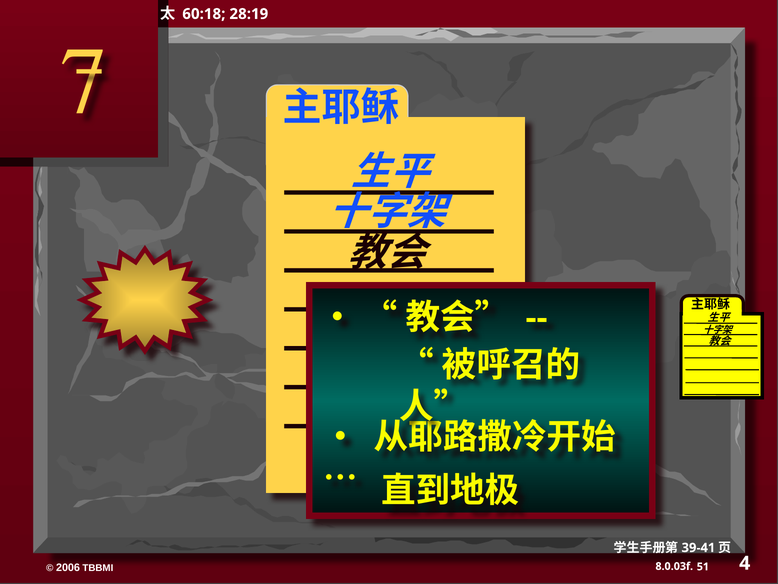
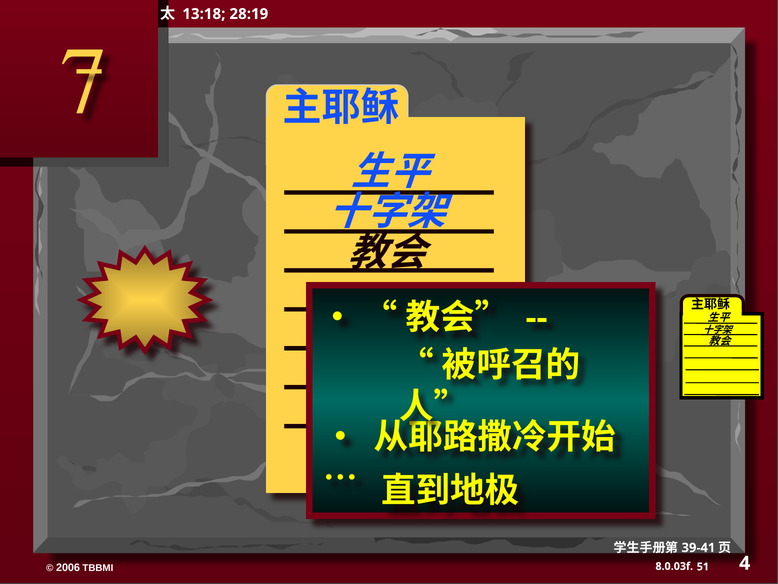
60:18: 60:18 -> 13:18 (204, 14)
